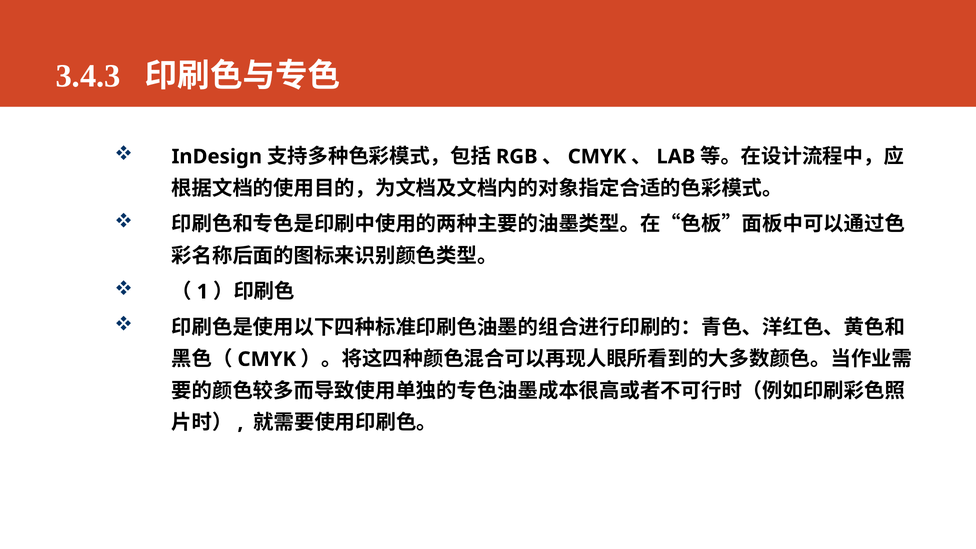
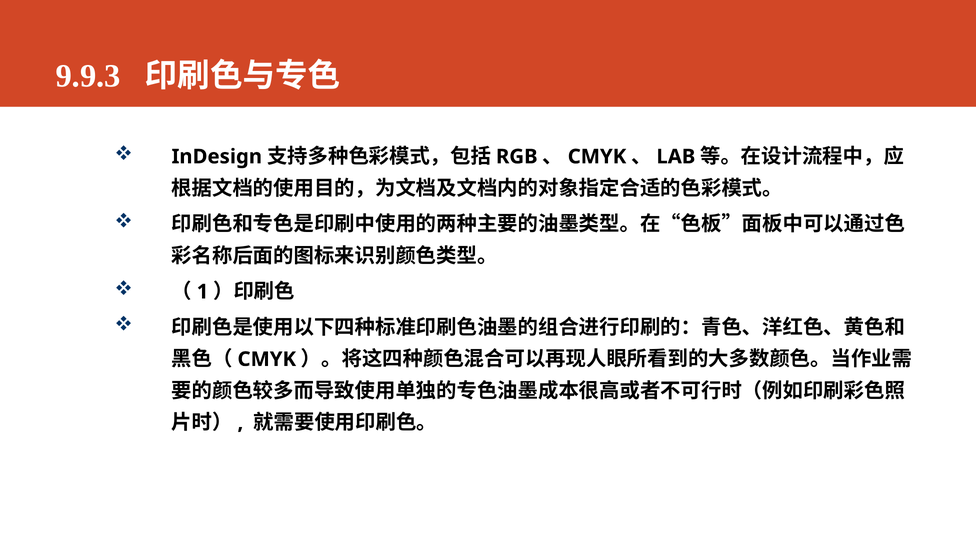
3.4.3: 3.4.3 -> 9.9.3 (88, 76)
